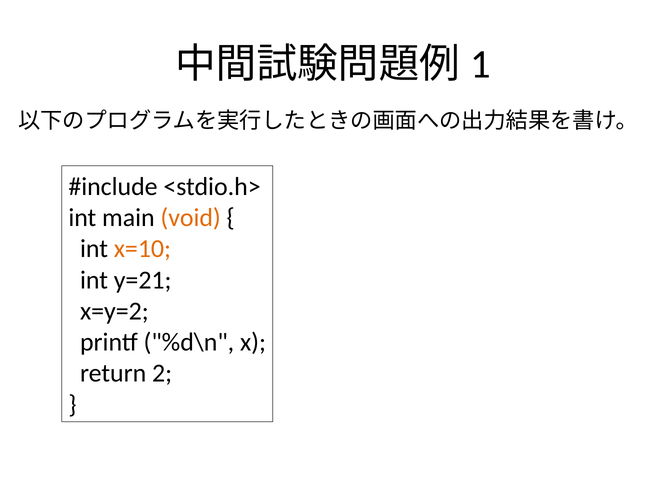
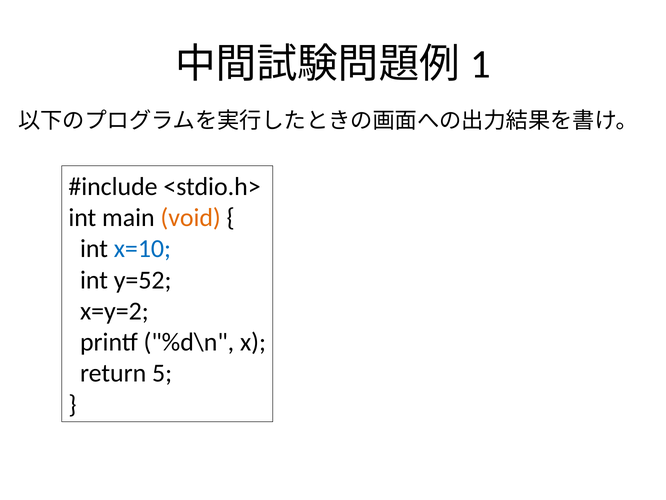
x=10 colour: orange -> blue (142, 249)
y=21: y=21 -> y=52 (143, 280)
2: 2 -> 5 (162, 373)
